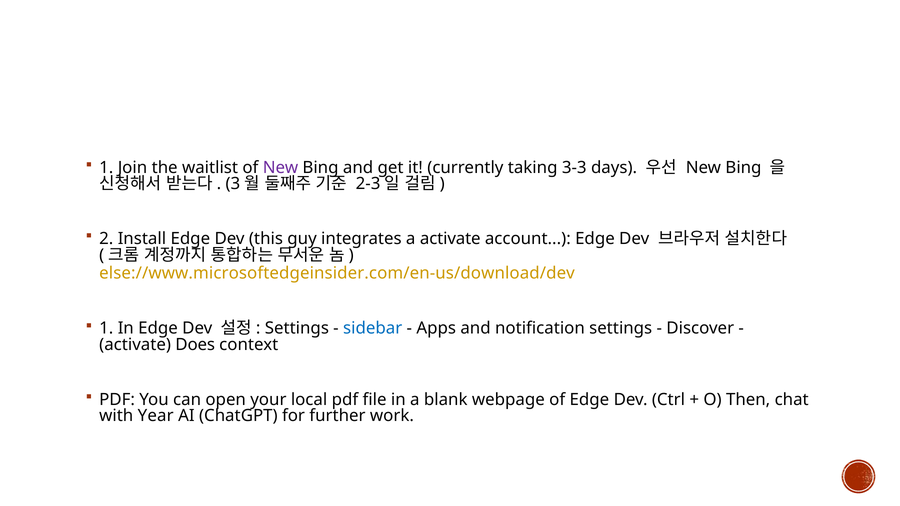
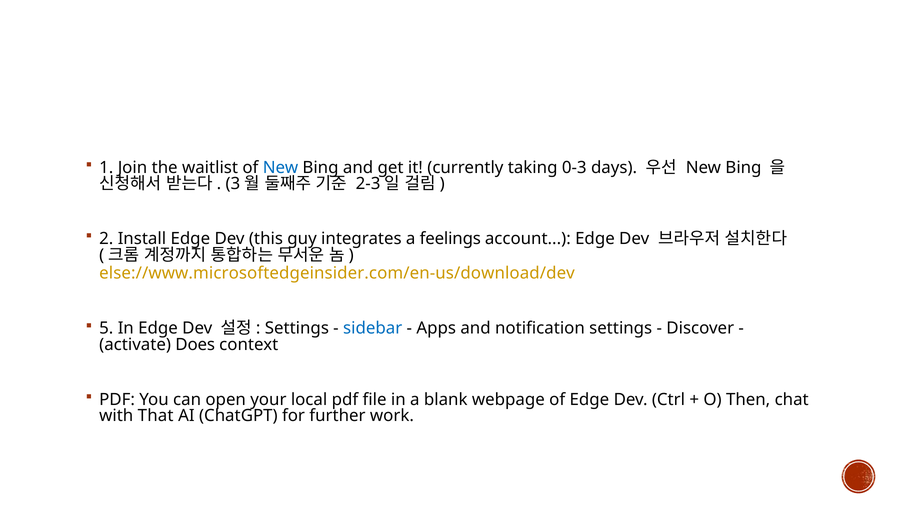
New colour: purple -> blue (280, 168)
3-3: 3-3 -> 0-3 (574, 168)
a activate: activate -> feelings (450, 239)
1: 1 -> 5 (106, 329)
Year: Year -> That (156, 416)
